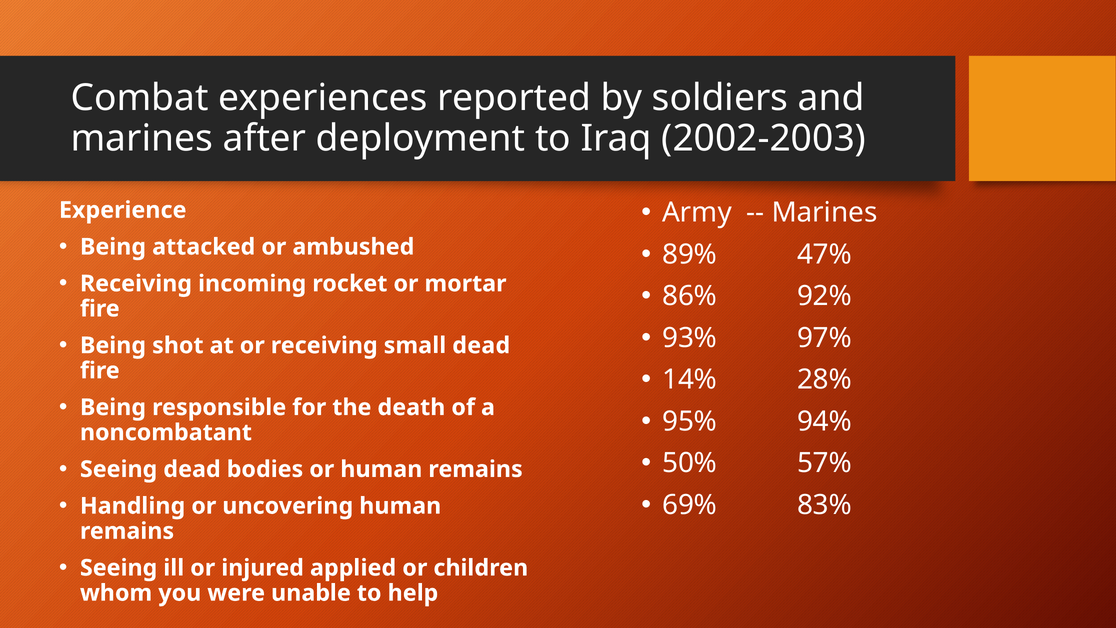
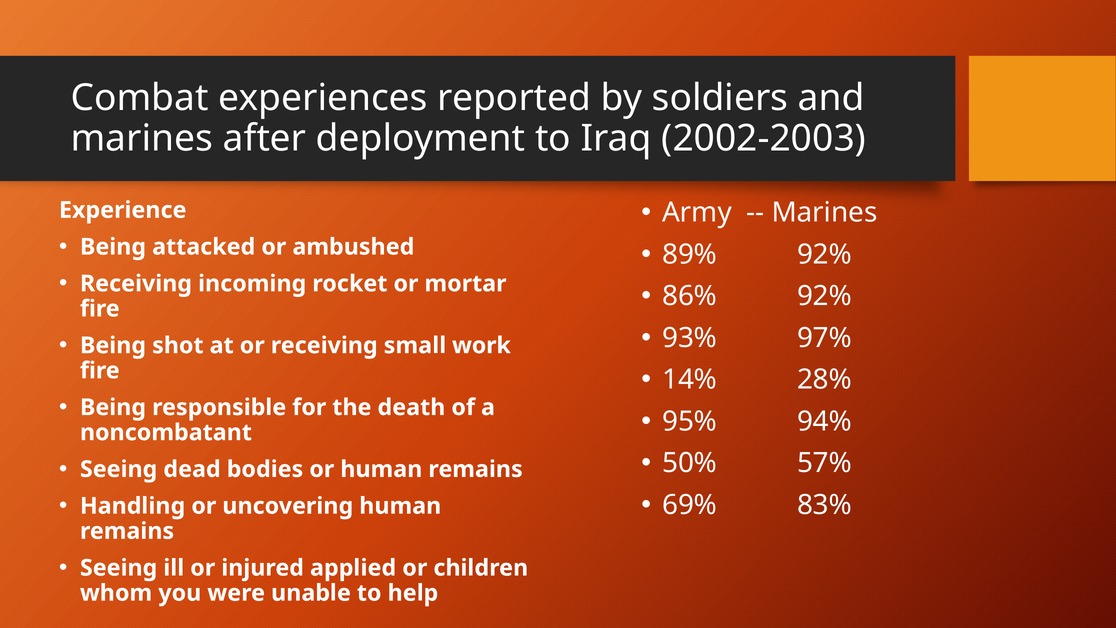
89% 47%: 47% -> 92% (825, 254)
small dead: dead -> work (481, 345)
